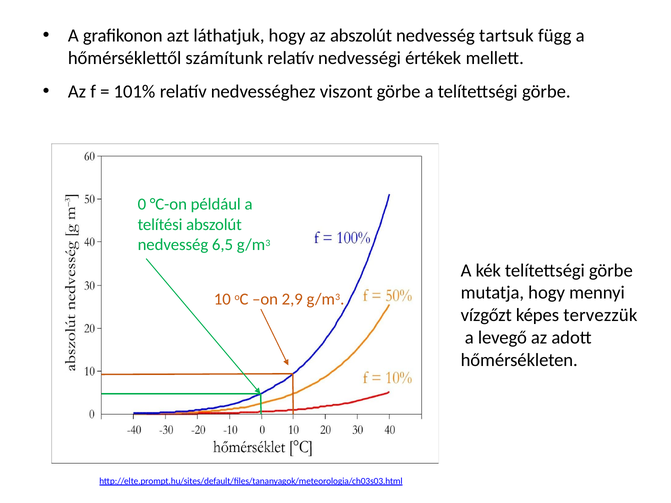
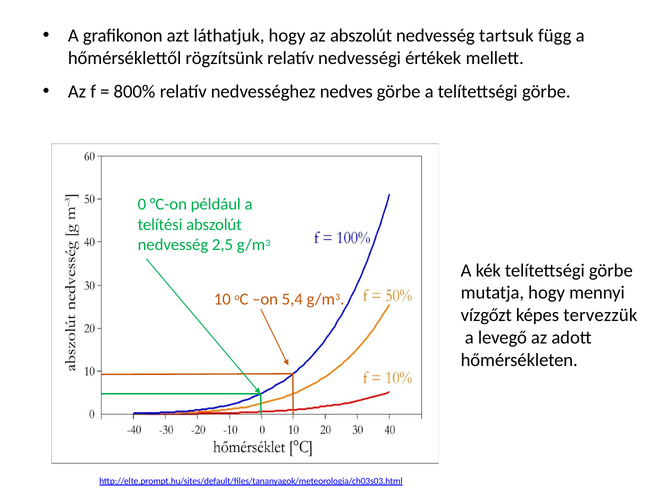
számítunk: számítunk -> rögzítsünk (224, 58)
101%: 101% -> 800% (134, 92)
viszont: viszont -> nedves (346, 92)
6,5: 6,5 -> 2,5 (222, 245)
2,9: 2,9 -> 5,4 (292, 299)
